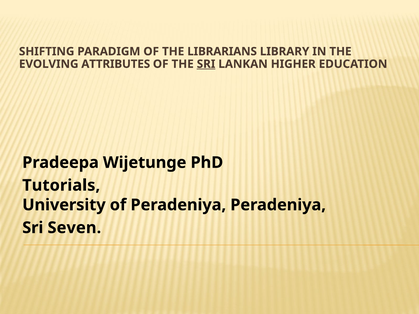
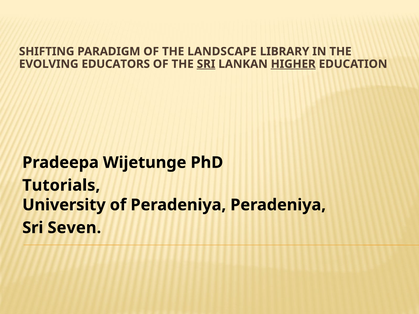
LIBRARIANS: LIBRARIANS -> LANDSCAPE (222, 52)
ATTRIBUTES: ATTRIBUTES -> EDUCATORS (116, 64)
HIGHER underline: none -> present (293, 64)
